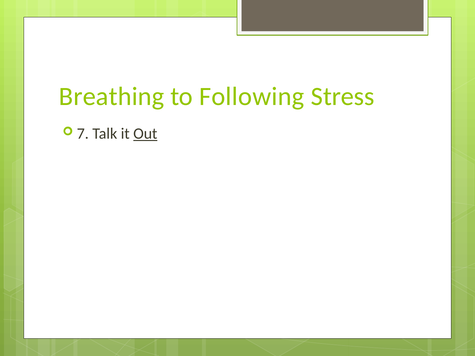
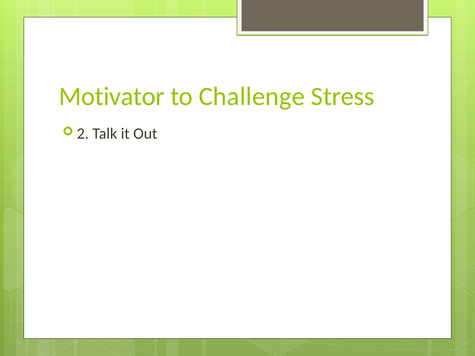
Breathing: Breathing -> Motivator (112, 96)
Following: Following -> Challenge (252, 96)
7: 7 -> 2 (83, 134)
Out underline: present -> none (145, 134)
